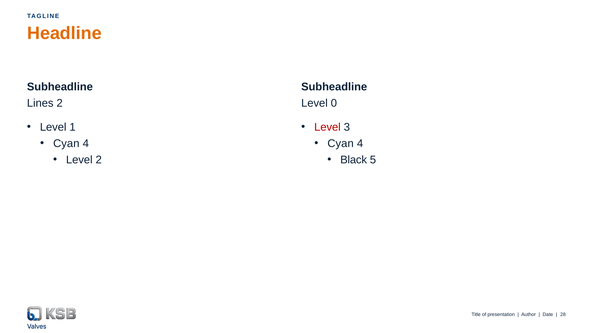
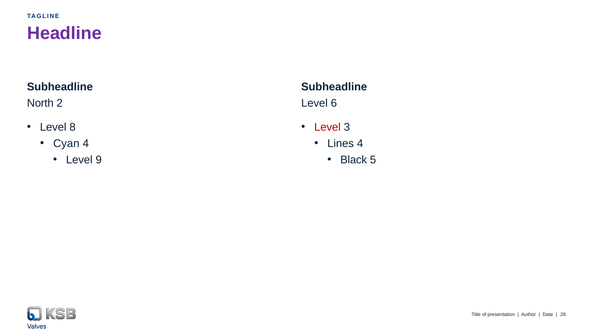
Headline colour: orange -> purple (64, 33)
Lines: Lines -> North (40, 103)
0: 0 -> 6 (334, 103)
1: 1 -> 8 (73, 127)
Cyan: Cyan -> Lines (341, 143)
Level 2: 2 -> 9 (99, 160)
